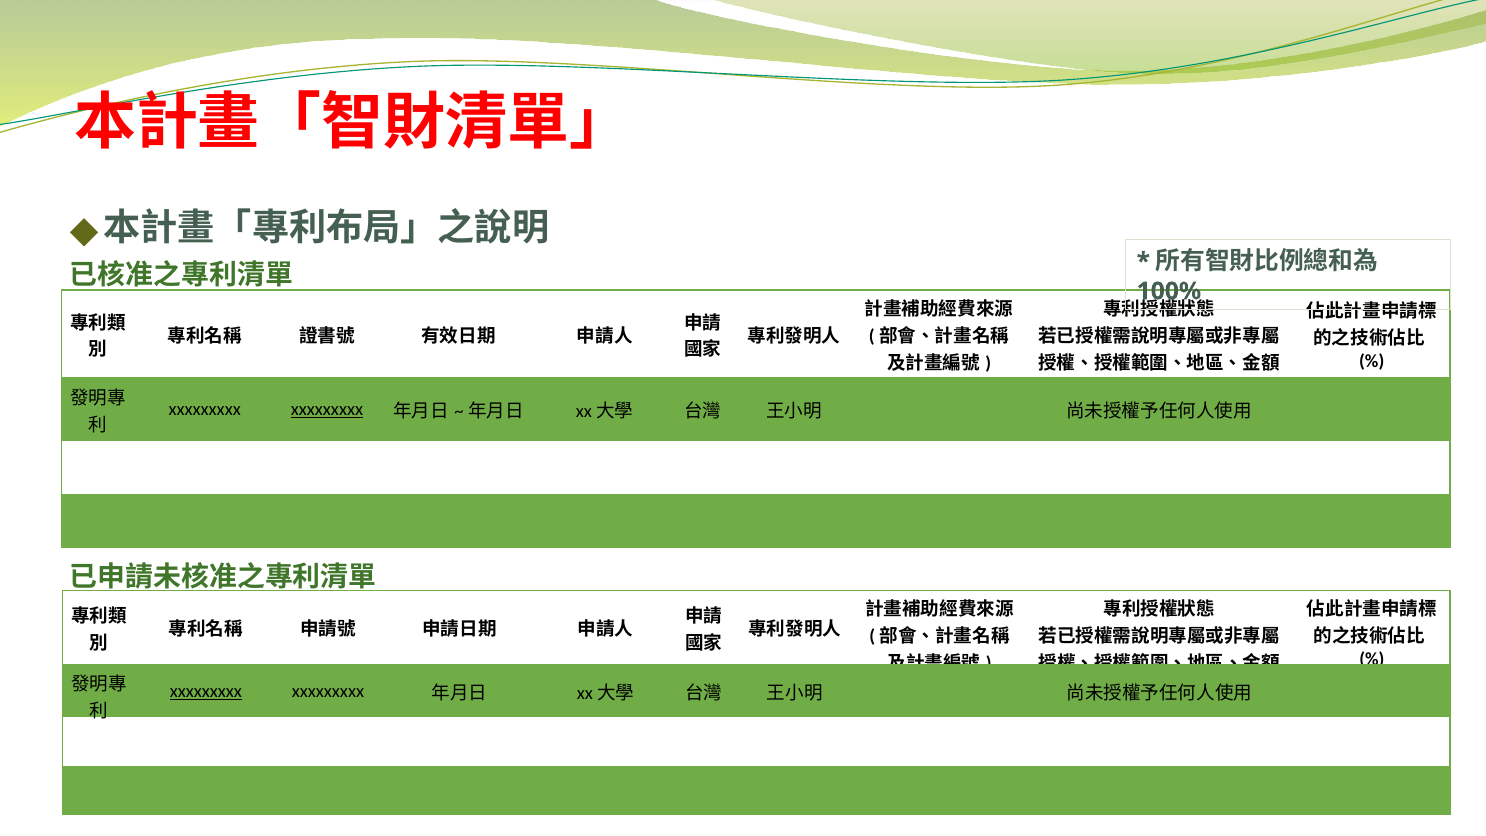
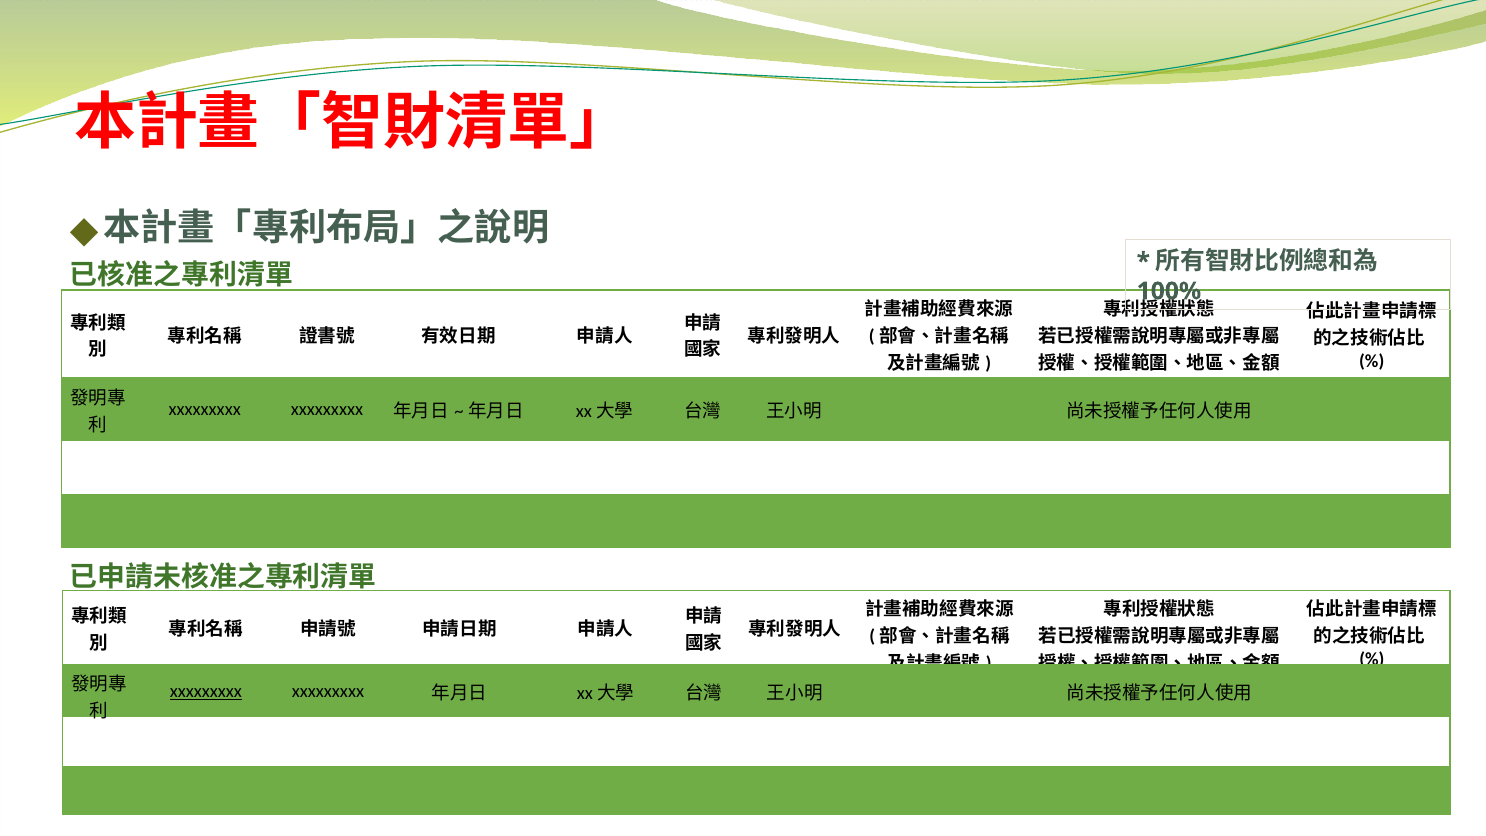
xxxxxxxxx underline: present -> none (327, 410)
